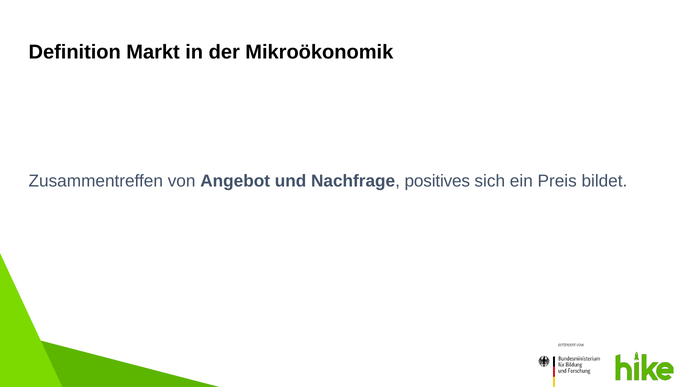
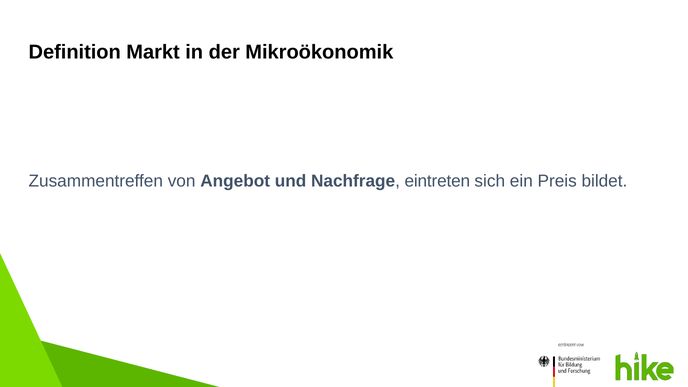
positives: positives -> eintreten (437, 181)
